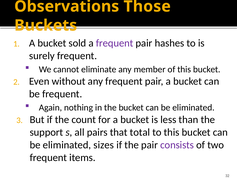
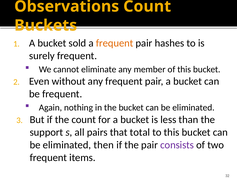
Observations Those: Those -> Count (147, 6)
frequent colour: purple -> orange (115, 43)
sizes: sizes -> then (104, 145)
